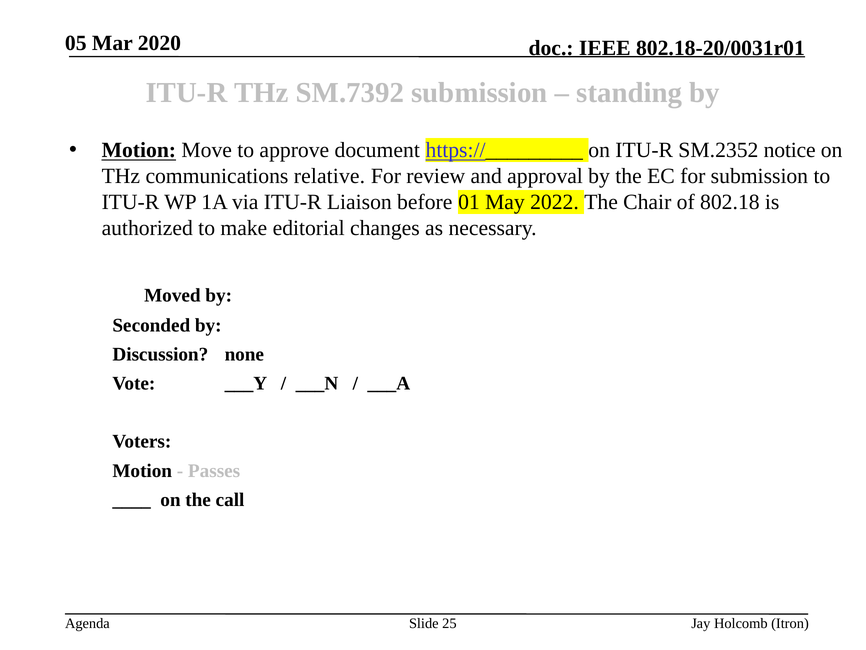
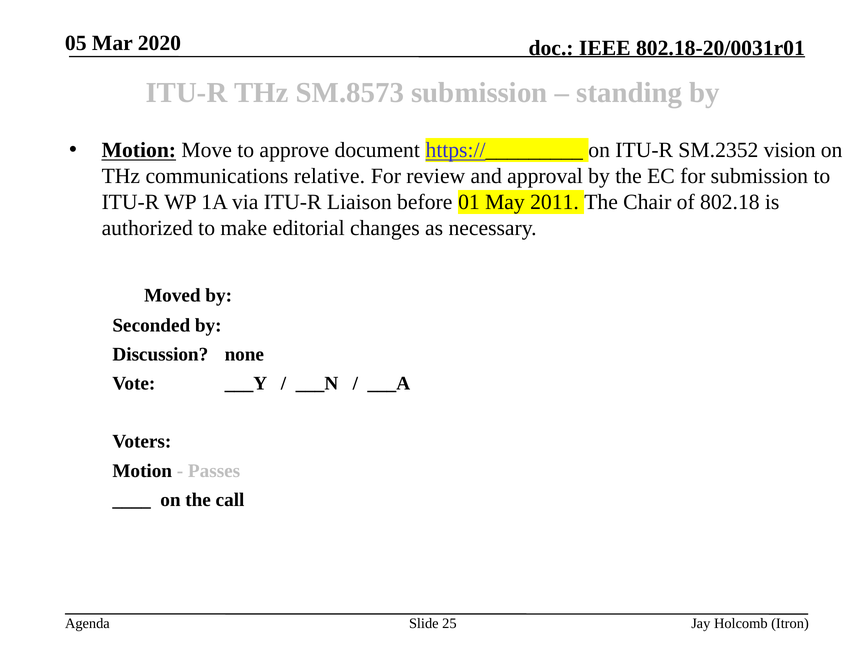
SM.7392: SM.7392 -> SM.8573 (350, 93)
notice: notice -> vision (790, 150)
2022: 2022 -> 2011 (554, 202)
